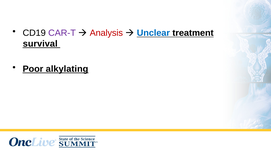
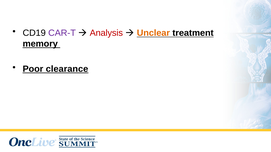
Unclear colour: blue -> orange (153, 33)
survival: survival -> memory (40, 44)
alkylating: alkylating -> clearance (67, 69)
